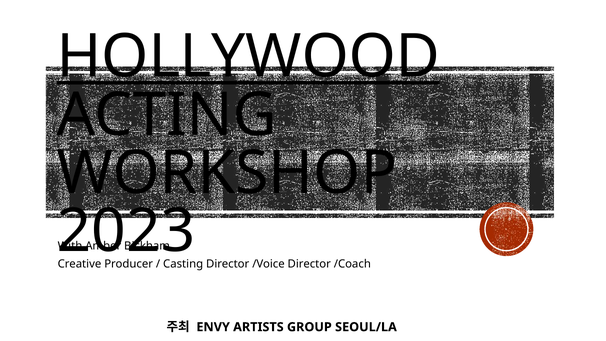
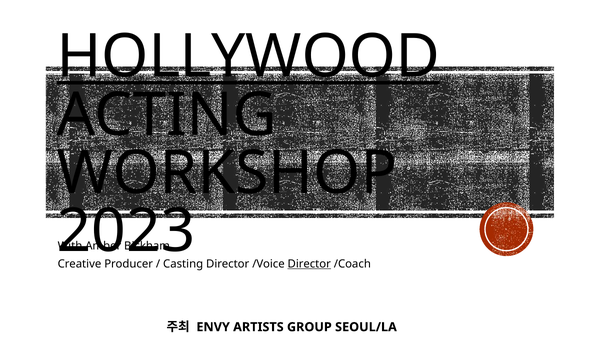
Director underline: none -> present (309, 264)
